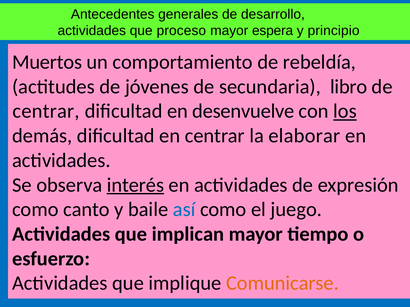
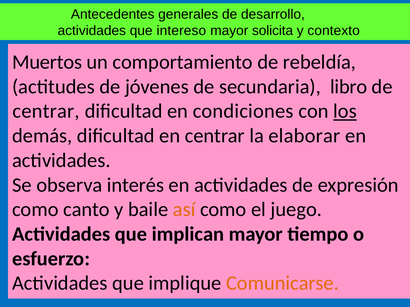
proceso: proceso -> intereso (181, 31)
espera: espera -> solicita (273, 31)
principio: principio -> contexto (334, 31)
desenvuelve: desenvuelve -> condiciones (243, 111)
interés underline: present -> none (135, 185)
así colour: blue -> orange (184, 210)
